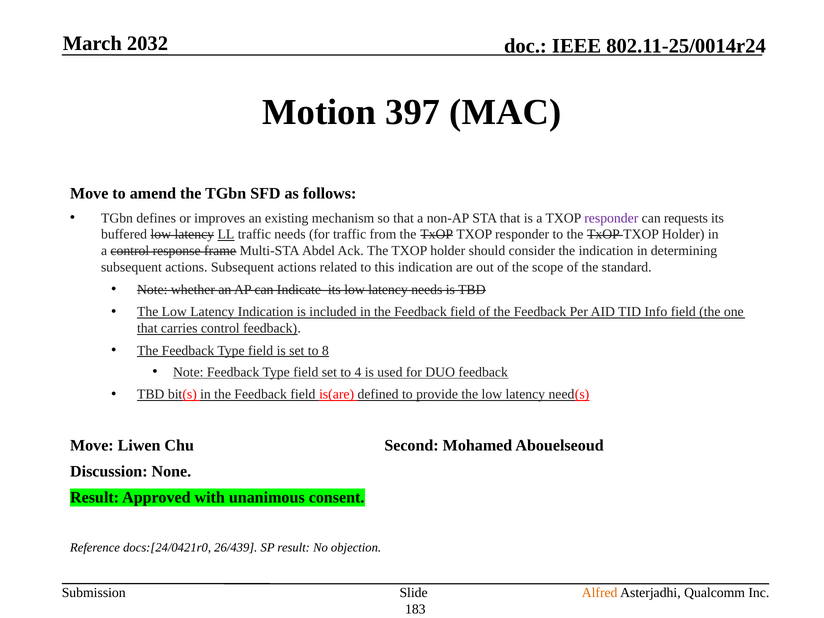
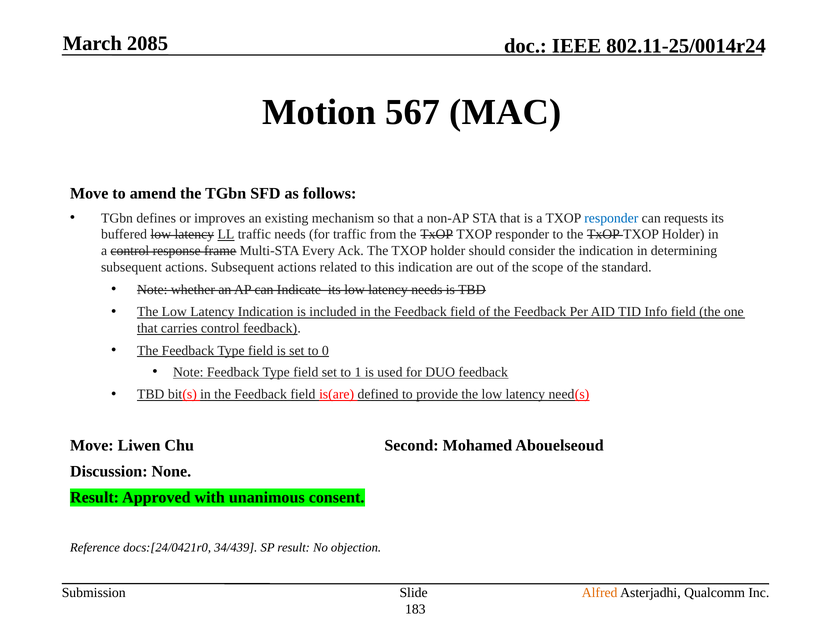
2032: 2032 -> 2085 (147, 44)
397: 397 -> 567 (413, 112)
responder colour: purple -> blue (611, 218)
Abdel: Abdel -> Every (318, 251)
8: 8 -> 0 (325, 350)
4: 4 -> 1 (358, 372)
26/439: 26/439 -> 34/439 (236, 547)
